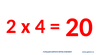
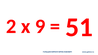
4: 4 -> 9 (40, 26)
20: 20 -> 51 (79, 27)
